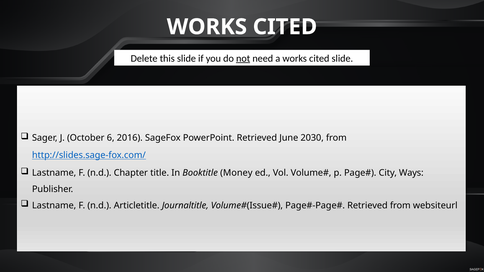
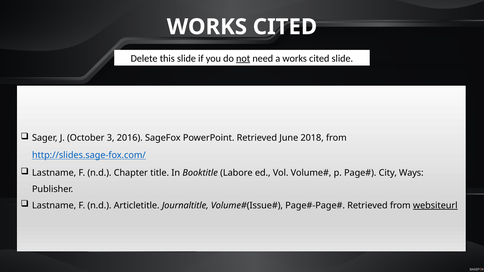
6: 6 -> 3 (111, 138)
2030: 2030 -> 2018 (312, 138)
Money: Money -> Labore (236, 173)
websiteurl underline: none -> present (435, 206)
